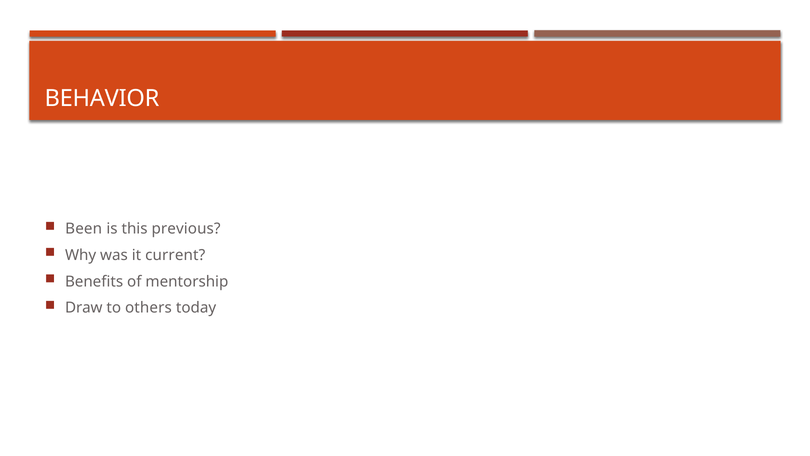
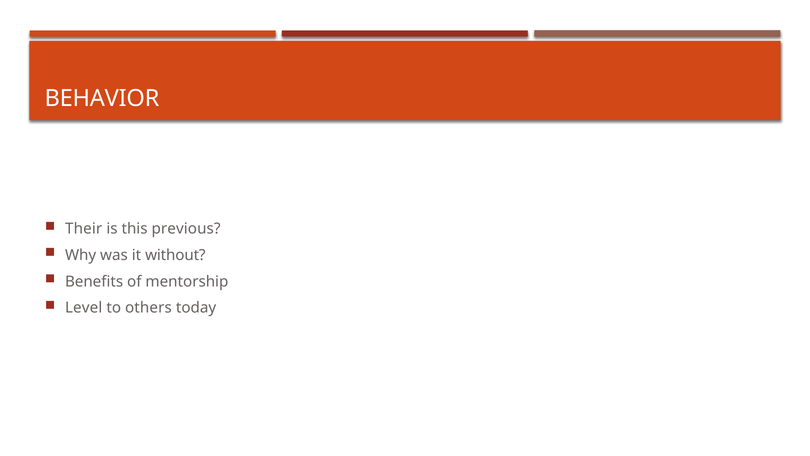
Been: Been -> Their (84, 229)
current: current -> without (175, 255)
Draw: Draw -> Level (84, 308)
